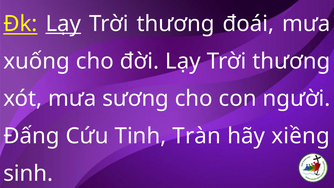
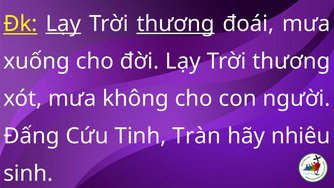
thương underline: none -> present (176, 24)
sương: sương -> không (136, 99)
xiềng: xiềng -> nhiêu (301, 136)
